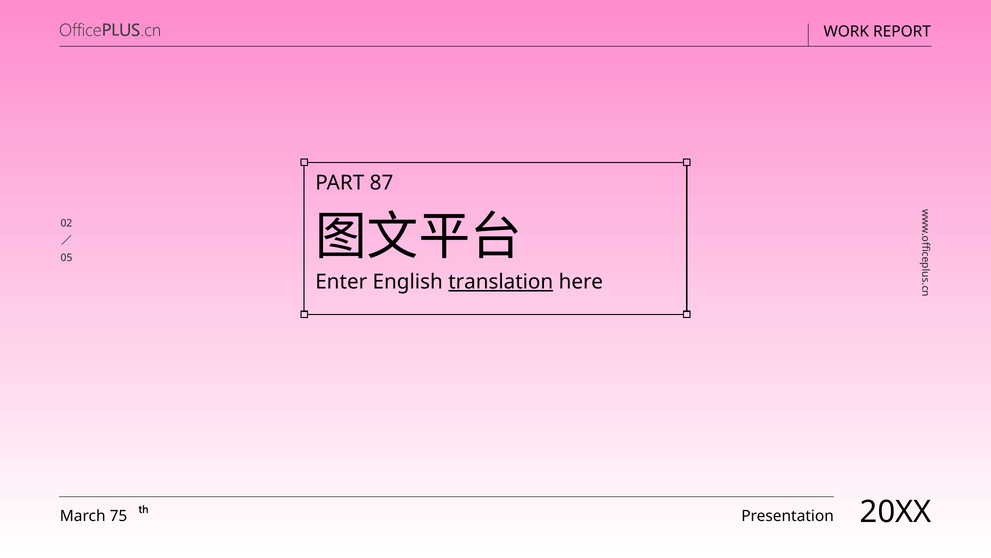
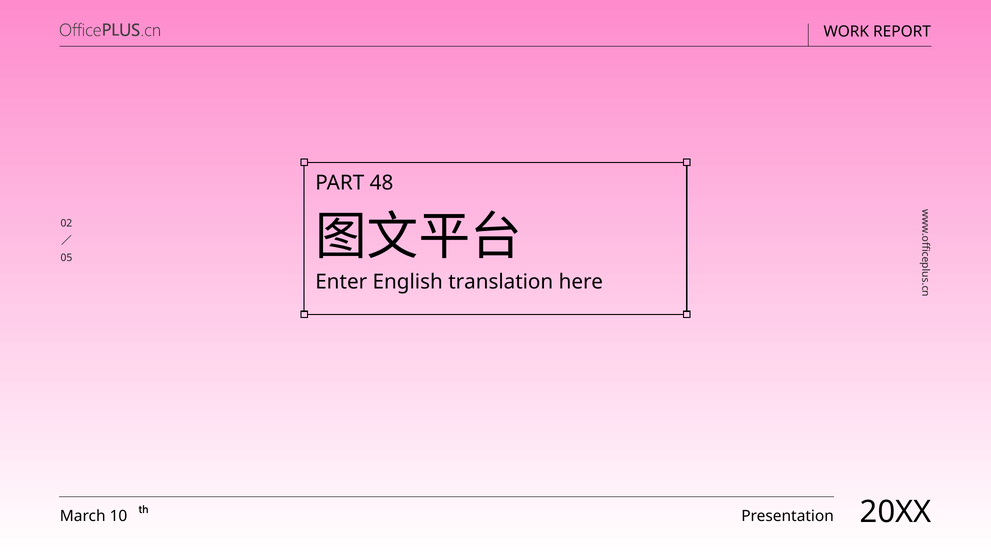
87: 87 -> 48 (381, 183)
translation underline: present -> none (501, 282)
75: 75 -> 10 (118, 515)
